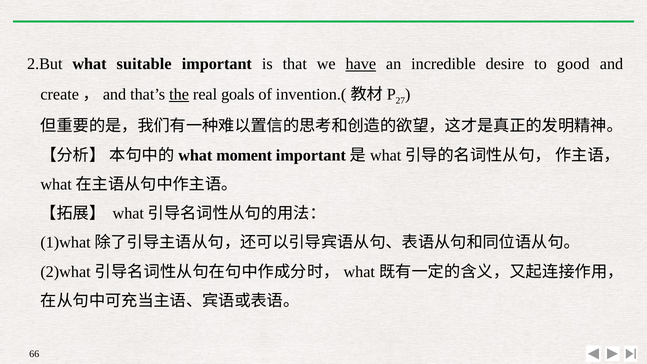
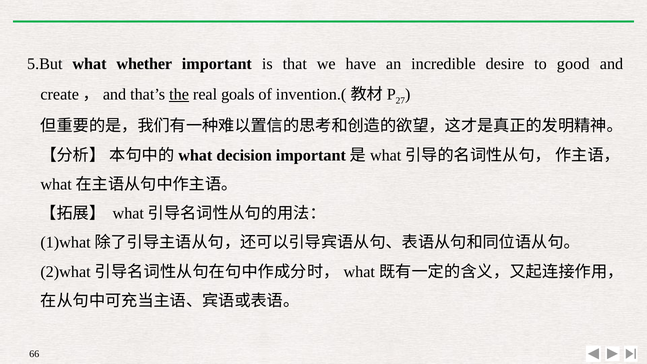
2.But: 2.But -> 5.But (45, 64)
suitable: suitable -> whether (144, 64)
have underline: present -> none (361, 64)
moment: moment -> decision (244, 155)
